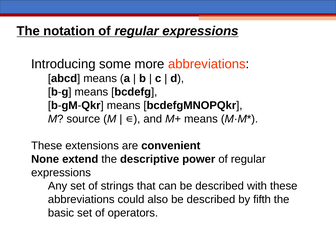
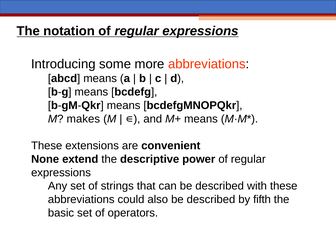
source: source -> makes (83, 119)
